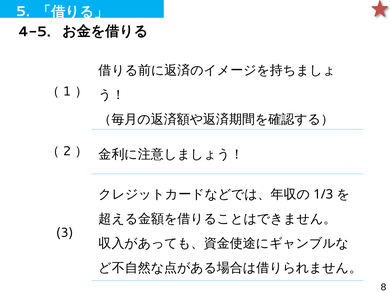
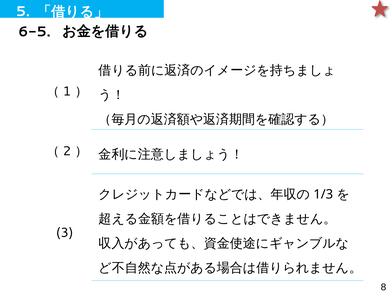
4-5: 4-5 -> 6-5 (34, 32)
